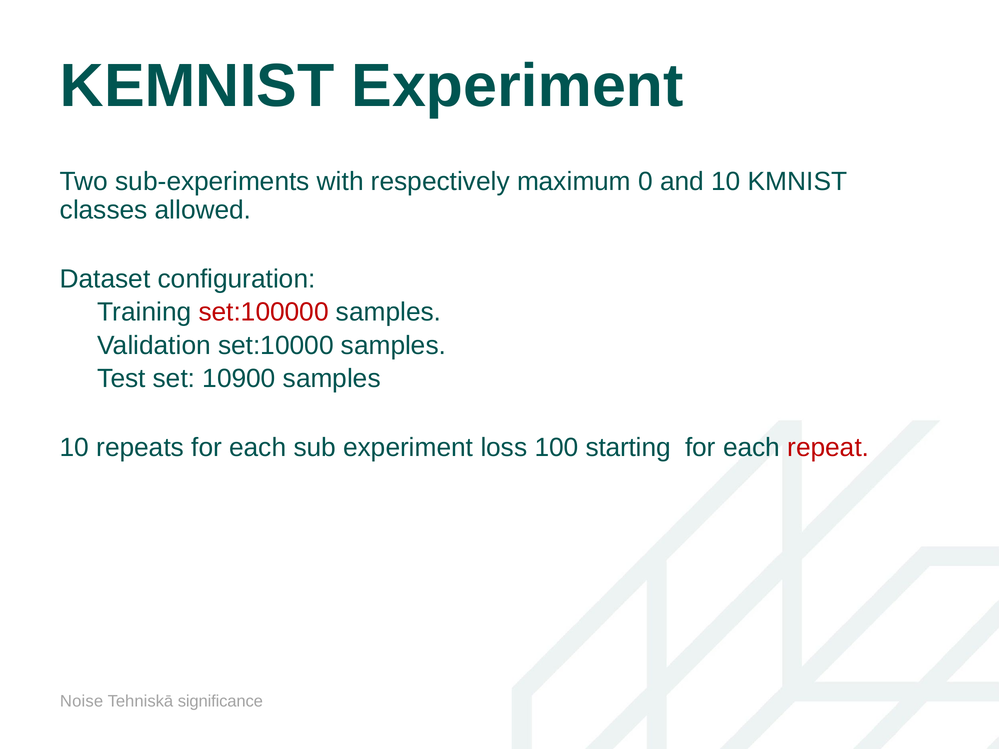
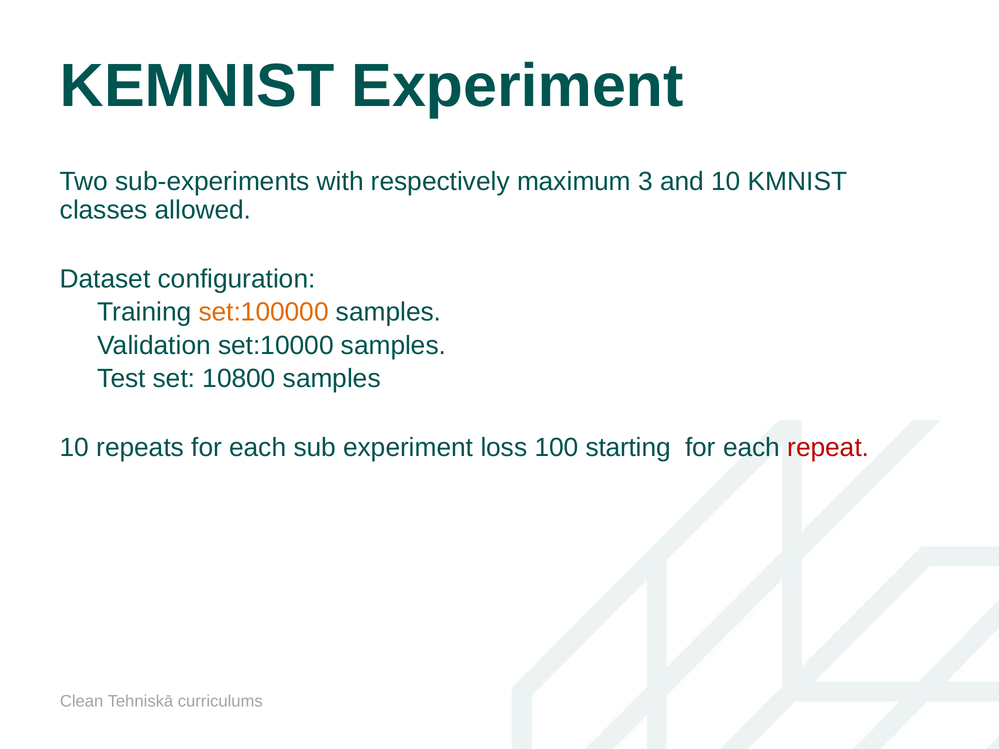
0: 0 -> 3 (646, 182)
set:100000 colour: red -> orange (264, 312)
10900: 10900 -> 10800 (239, 379)
Noise: Noise -> Clean (82, 701)
significance: significance -> curriculums (220, 701)
